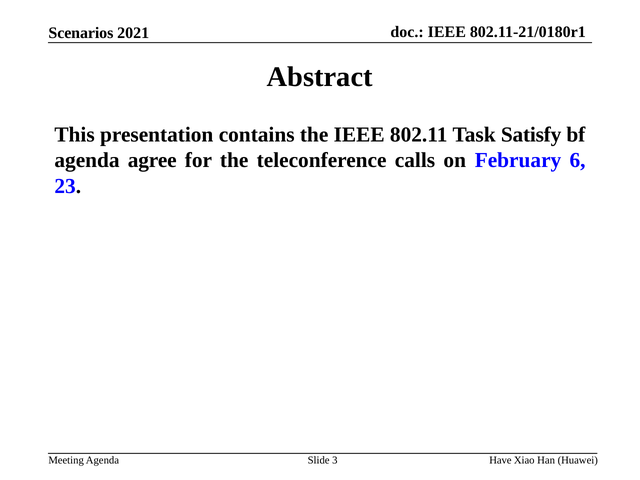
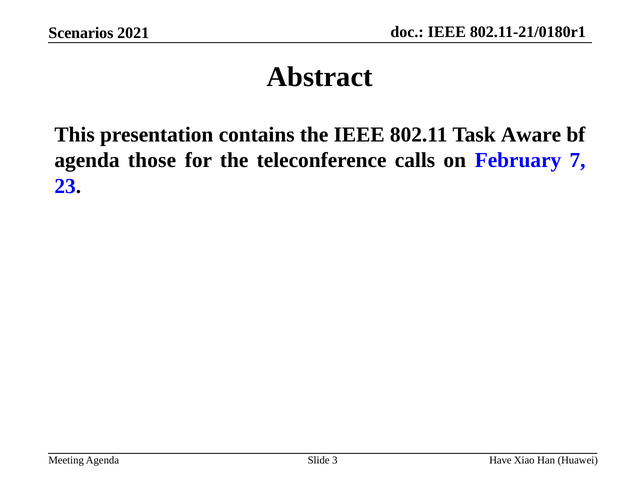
Satisfy: Satisfy -> Aware (531, 135)
agree: agree -> those (152, 160)
6: 6 -> 7 (578, 160)
